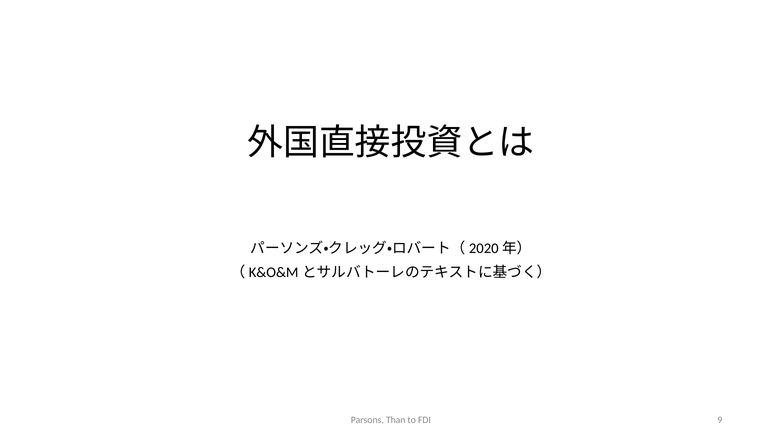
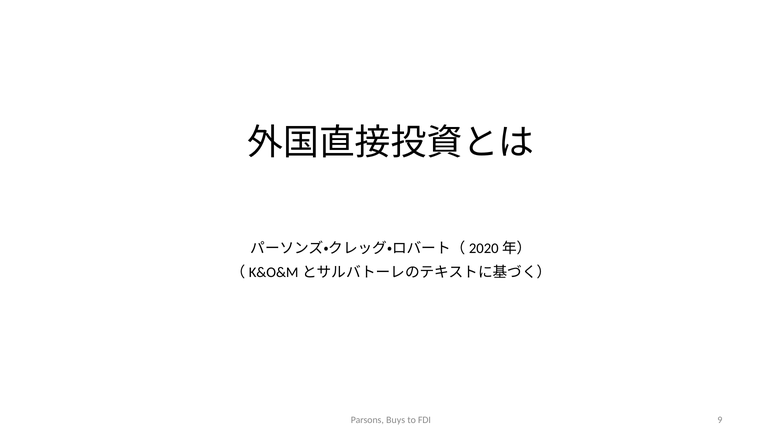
Than: Than -> Buys (396, 420)
